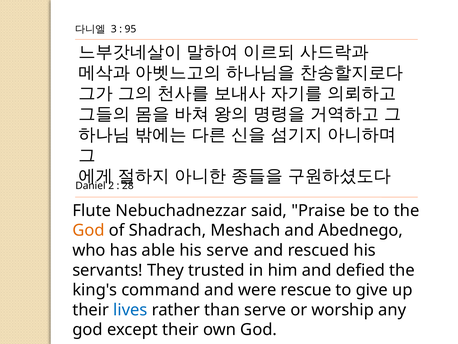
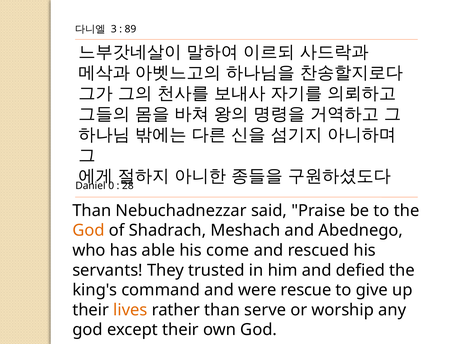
95: 95 -> 89 (130, 29)
2: 2 -> 0 (111, 185)
Flute: Flute -> Than (92, 210)
his serve: serve -> come (228, 250)
lives colour: blue -> orange (130, 309)
